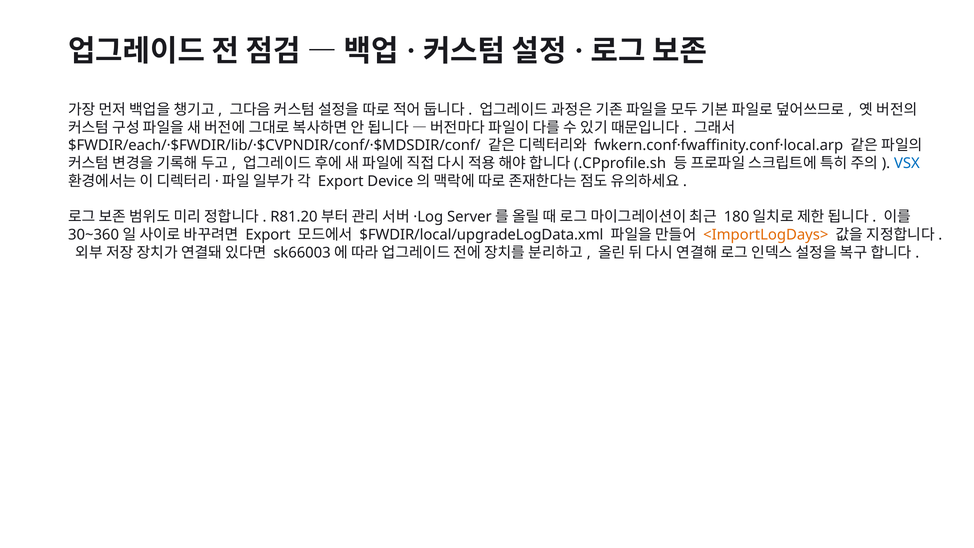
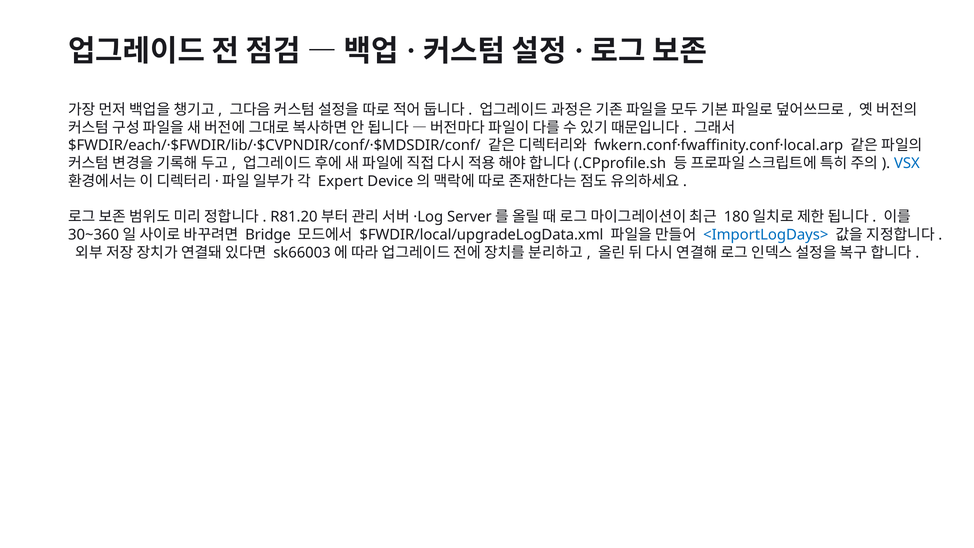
Export: Export -> Expert (341, 181)
Export: Export -> Bridge (268, 235)
<ImportLogDays> colour: orange -> blue (766, 235)
